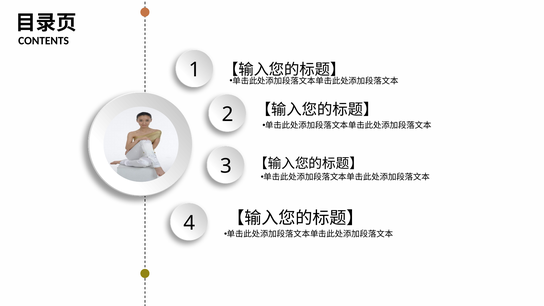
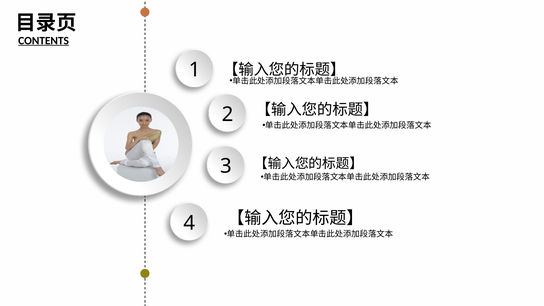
CONTENTS underline: none -> present (44, 41)
